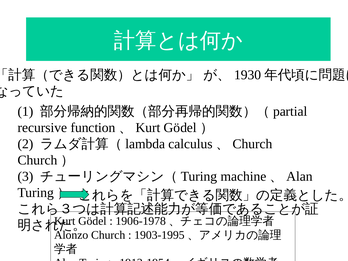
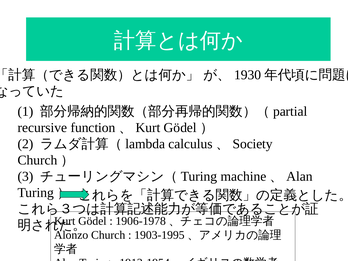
Church: Church -> Society (253, 144)
